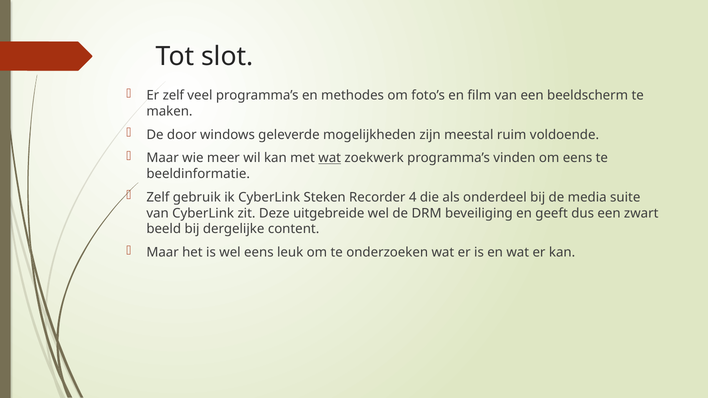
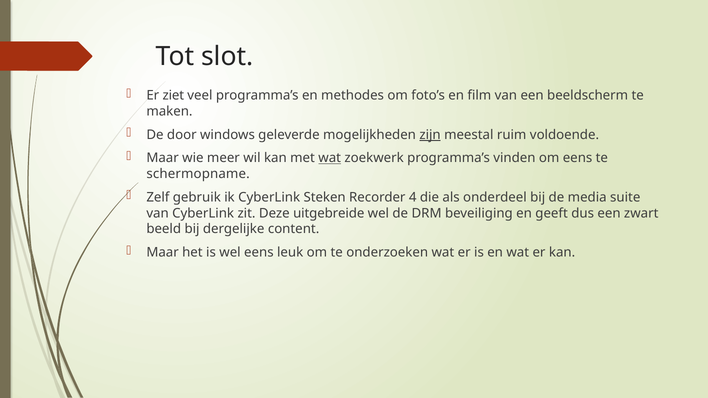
Er zelf: zelf -> ziet (173, 96)
zijn underline: none -> present (430, 135)
beeldinformatie: beeldinformatie -> schermopname (198, 174)
